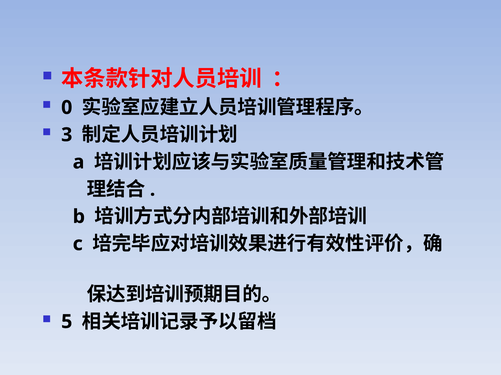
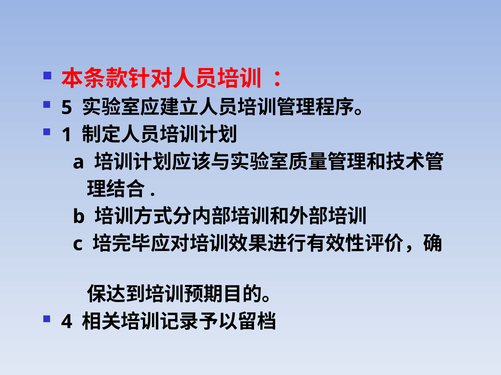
0: 0 -> 5 (67, 108)
3: 3 -> 1 (67, 135)
5: 5 -> 4 (67, 322)
